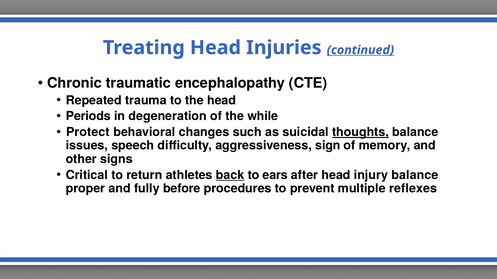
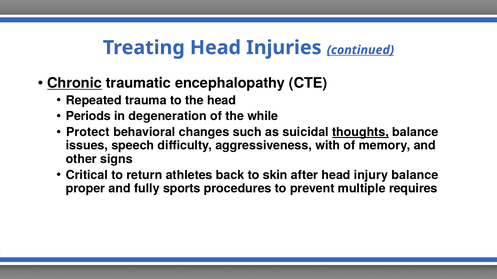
Chronic underline: none -> present (75, 83)
sign: sign -> with (328, 146)
back underline: present -> none (230, 175)
ears: ears -> skin (275, 175)
before: before -> sports (182, 189)
reflexes: reflexes -> requires (413, 189)
